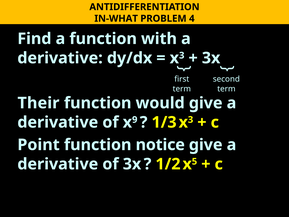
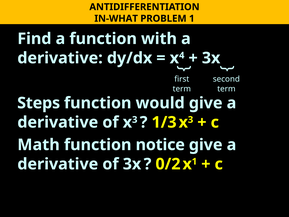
PROBLEM 4: 4 -> 1 (192, 18)
3: 3 -> 4 (182, 55)
Their: Their -> Steps (39, 103)
9: 9 -> 3 (135, 120)
Point: Point -> Math (39, 145)
1/2: 1/2 -> 0/2 (168, 164)
5: 5 -> 1 (194, 161)
